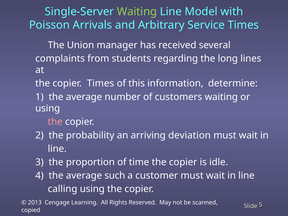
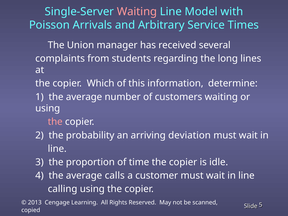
Waiting colour: light green -> pink (137, 12)
copier Times: Times -> Which (101, 83)
such: such -> calls (115, 176)
